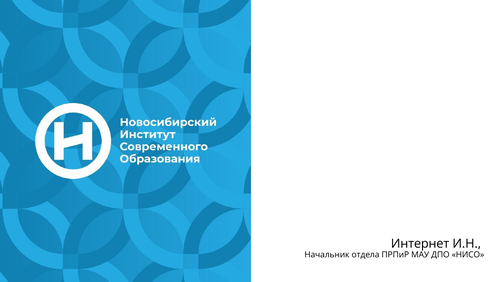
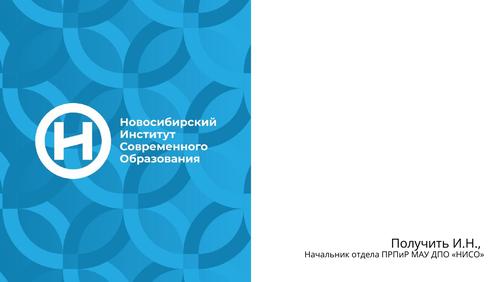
Интернет: Интернет -> Получить (420, 244)
